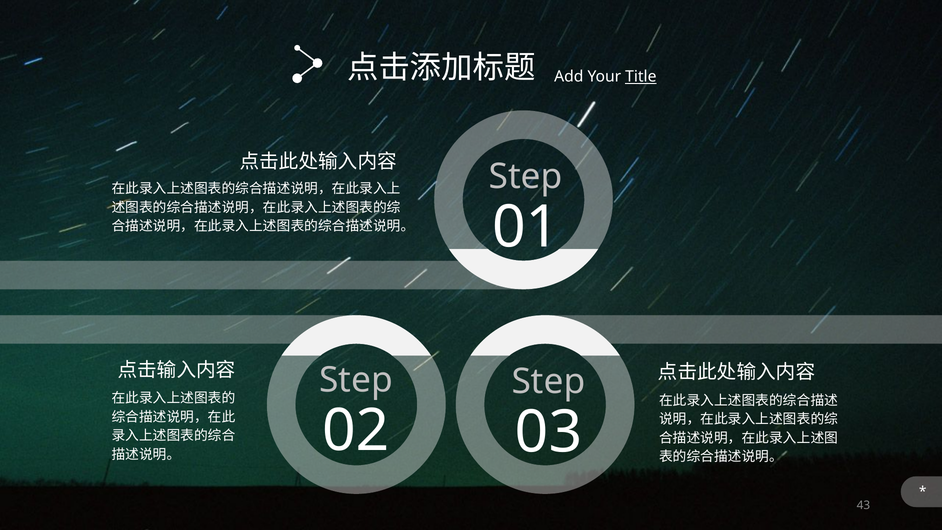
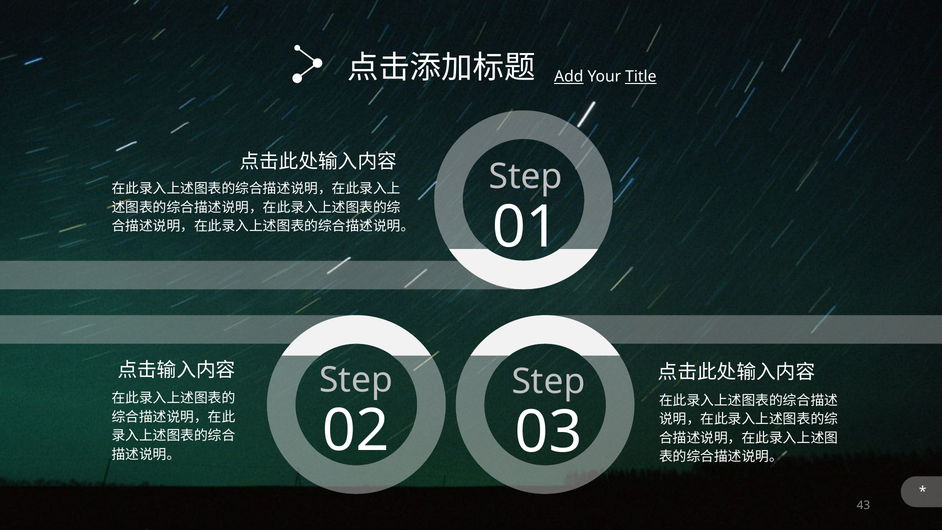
Add underline: none -> present (569, 77)
